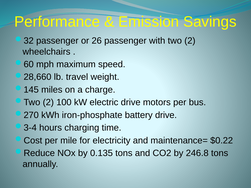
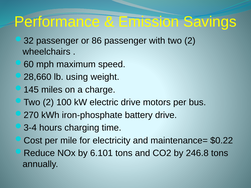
26: 26 -> 86 (97, 41)
travel: travel -> using (77, 77)
0.135: 0.135 -> 6.101 (101, 153)
